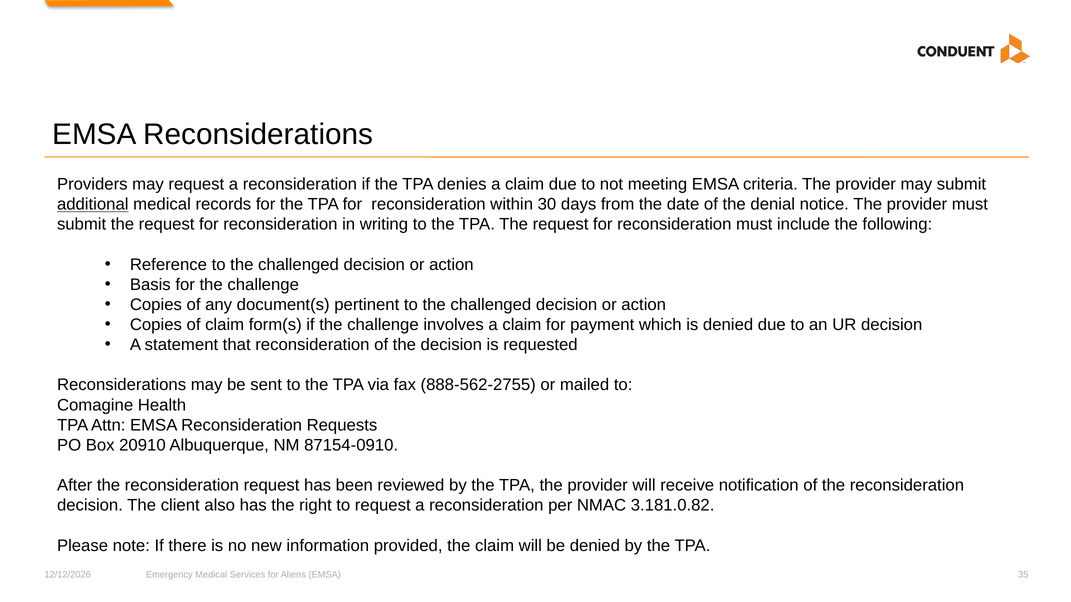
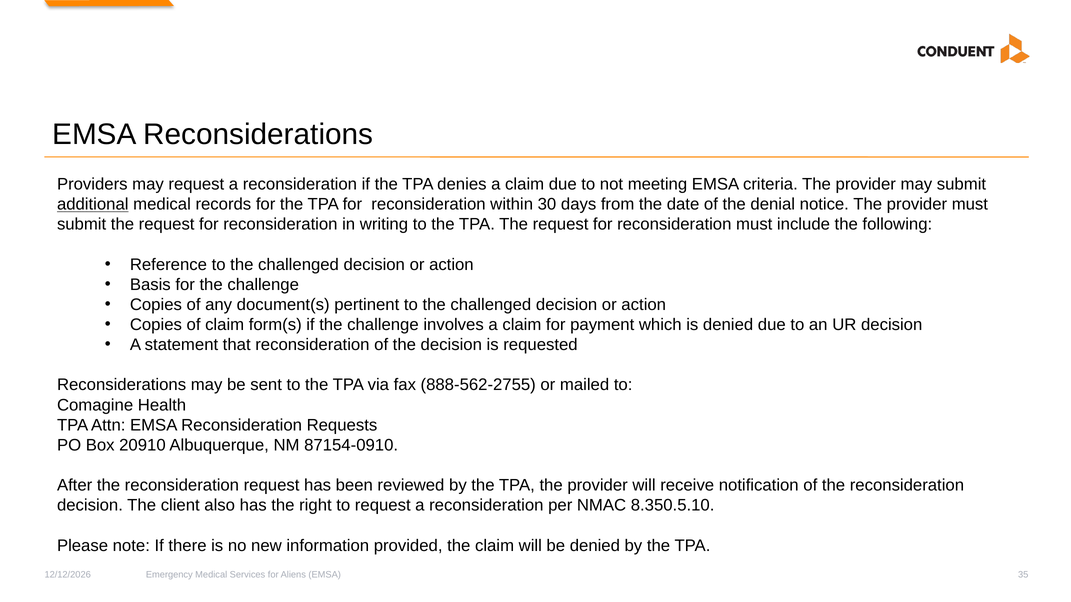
3.181.0.82: 3.181.0.82 -> 8.350.5.10 (673, 506)
